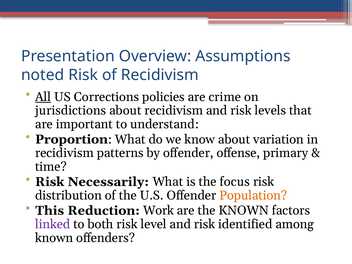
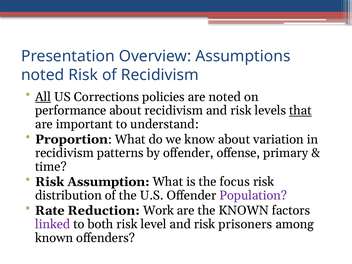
are crime: crime -> noted (225, 97)
jurisdictions: jurisdictions -> performance (71, 111)
that underline: none -> present (300, 111)
Necessarily: Necessarily -> Assumption (109, 182)
Population colour: orange -> purple (253, 196)
This: This -> Rate (50, 211)
identified: identified -> prisoners (245, 224)
